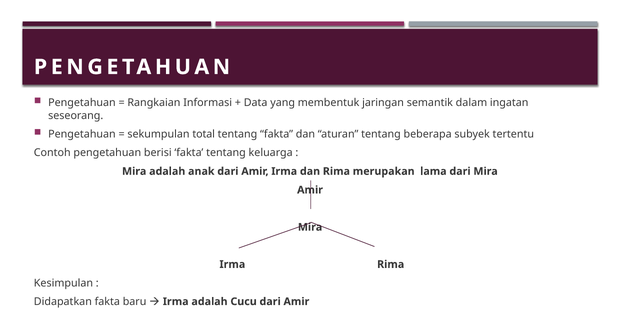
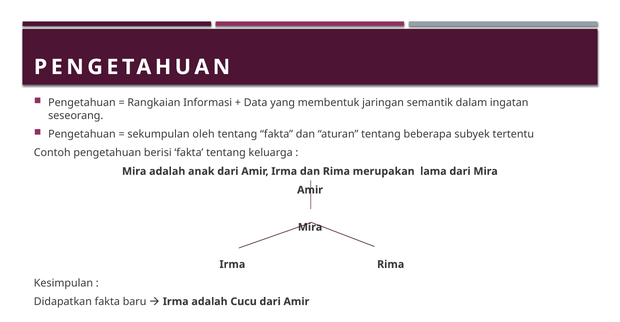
total: total -> oleh (204, 134)
